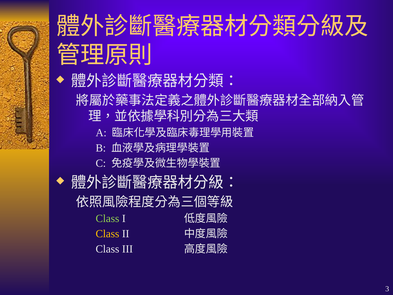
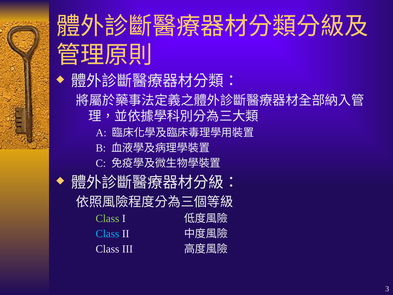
Class colour: yellow -> light blue (107, 234)
